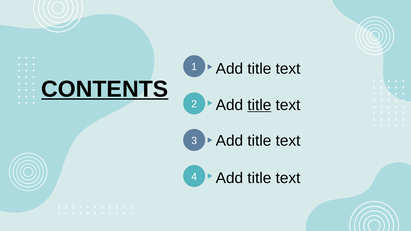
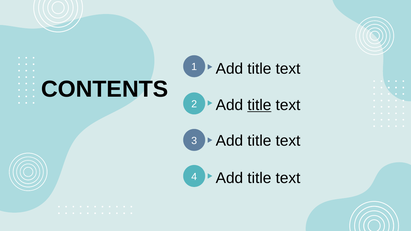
CONTENTS underline: present -> none (105, 89)
